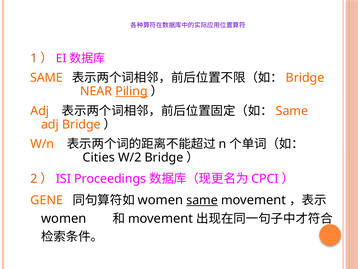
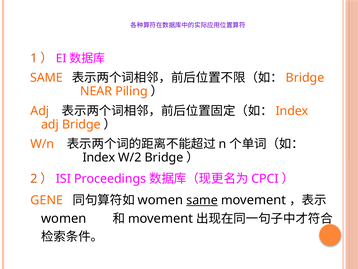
Piling underline: present -> none (131, 91)
Same: Same -> Index (292, 111)
Cities: Cities -> Index (99, 157)
